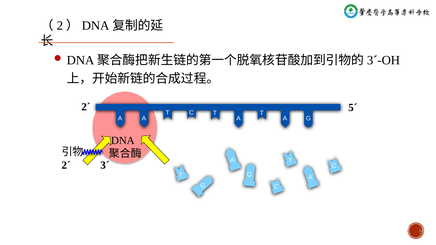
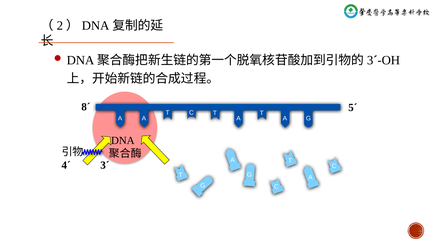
2´: 2´ -> 8´ (86, 107)
2´: 2´ -> 4´ (66, 165)
